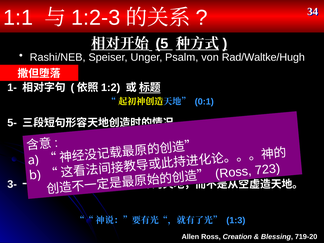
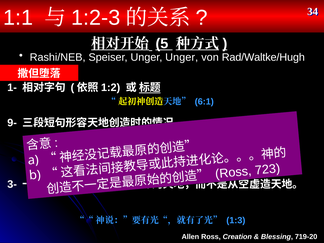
Unger Psalm: Psalm -> Unger (182, 57)
0:1: 0:1 -> 6:1 (204, 102)
5-: 5- -> 9- (12, 123)
